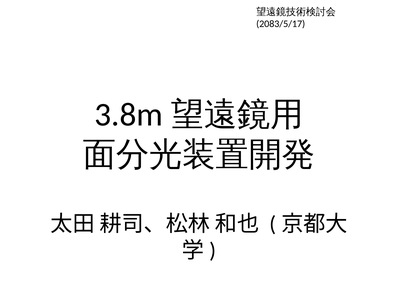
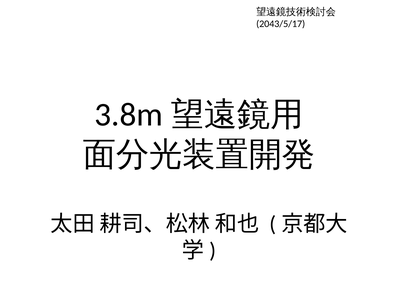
2083/5/17: 2083/5/17 -> 2043/5/17 (281, 24)
